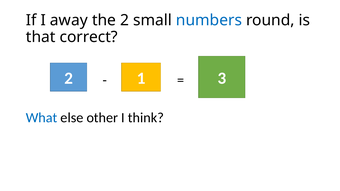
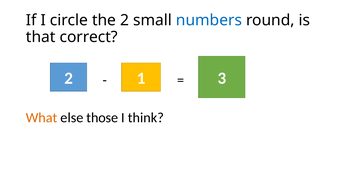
away: away -> circle (69, 20)
What colour: blue -> orange (42, 118)
other: other -> those (102, 118)
